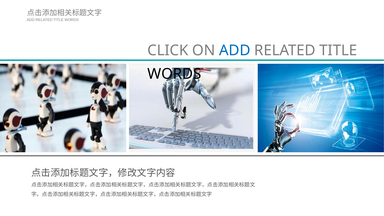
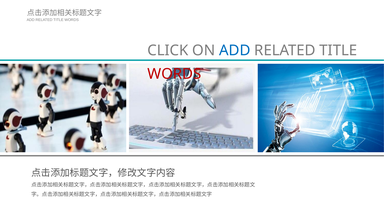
WORDS colour: black -> red (174, 74)
